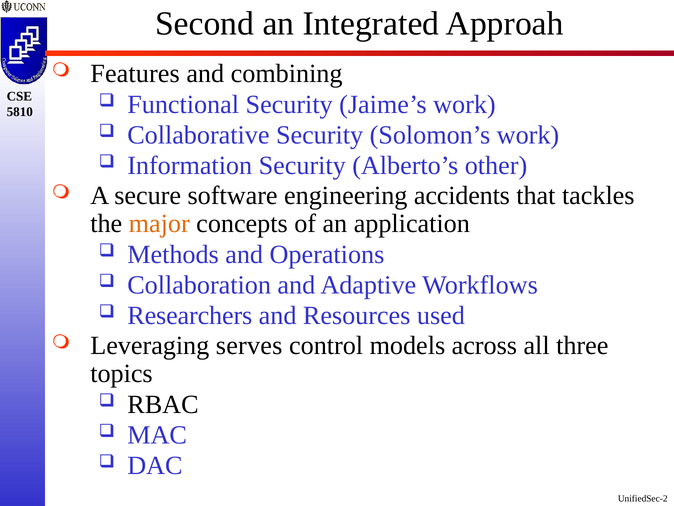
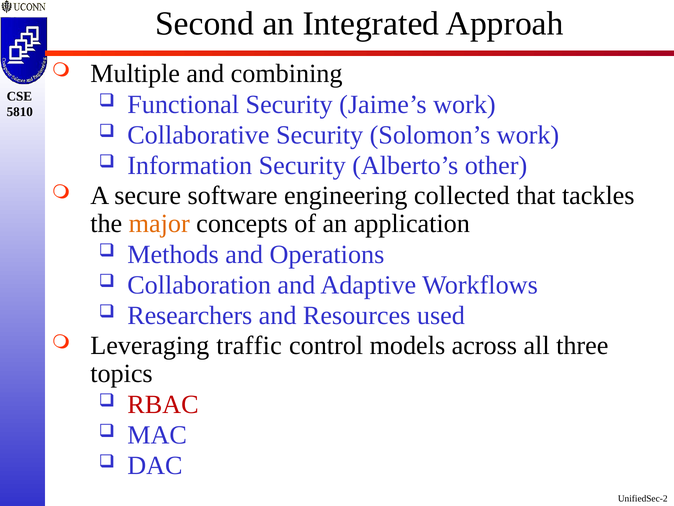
Features: Features -> Multiple (135, 73)
accidents: accidents -> collected (462, 195)
serves: serves -> traffic (249, 345)
RBAC colour: black -> red (163, 404)
